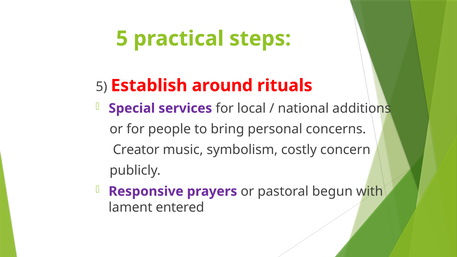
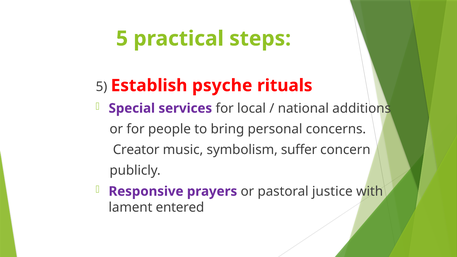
around: around -> psyche (222, 86)
costly: costly -> suffer (299, 150)
begun: begun -> justice (332, 191)
